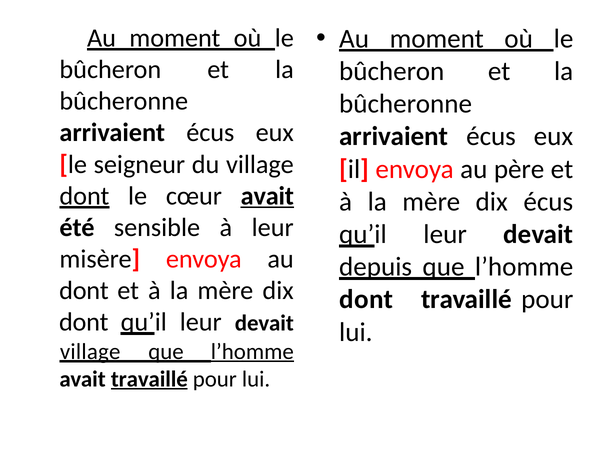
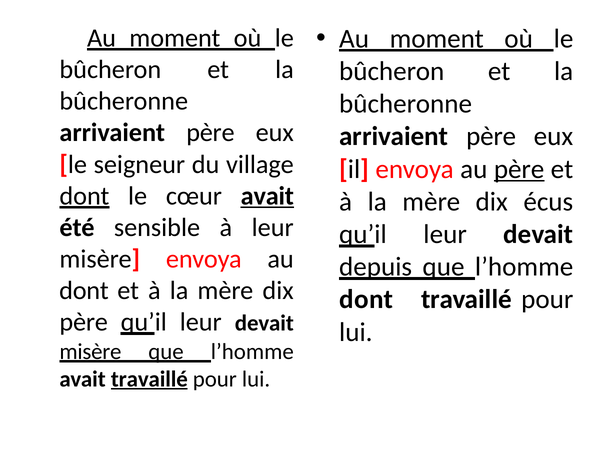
écus: écus -> père (210, 133)
écus: écus -> père (491, 136)
père underline: none -> present (519, 169)
dont: dont -> père (84, 322)
village: village -> misère (90, 351)
l’homme underline: present -> none (252, 351)
